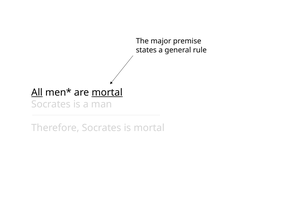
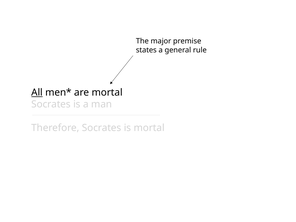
mortal underline: present -> none (107, 92)
